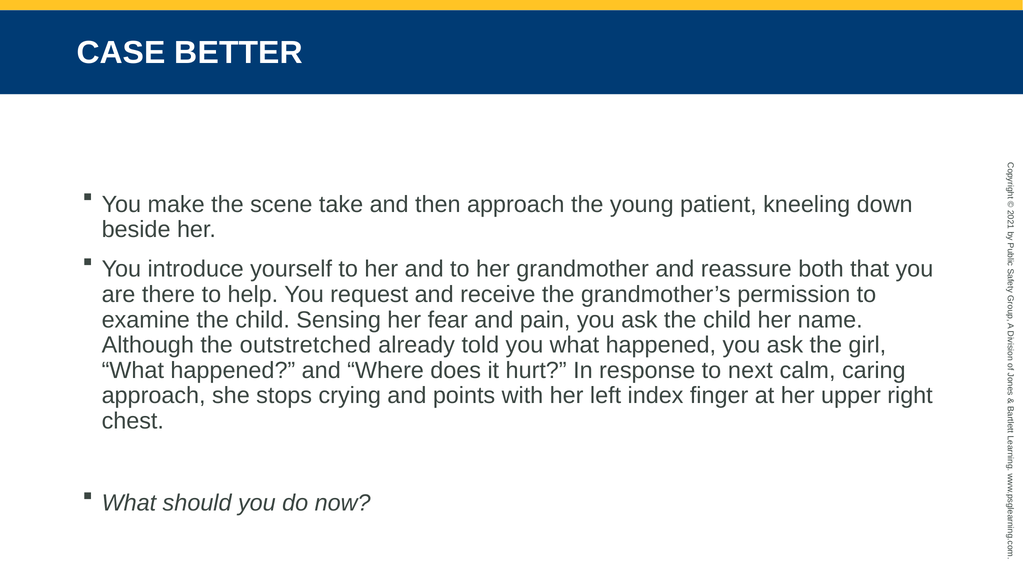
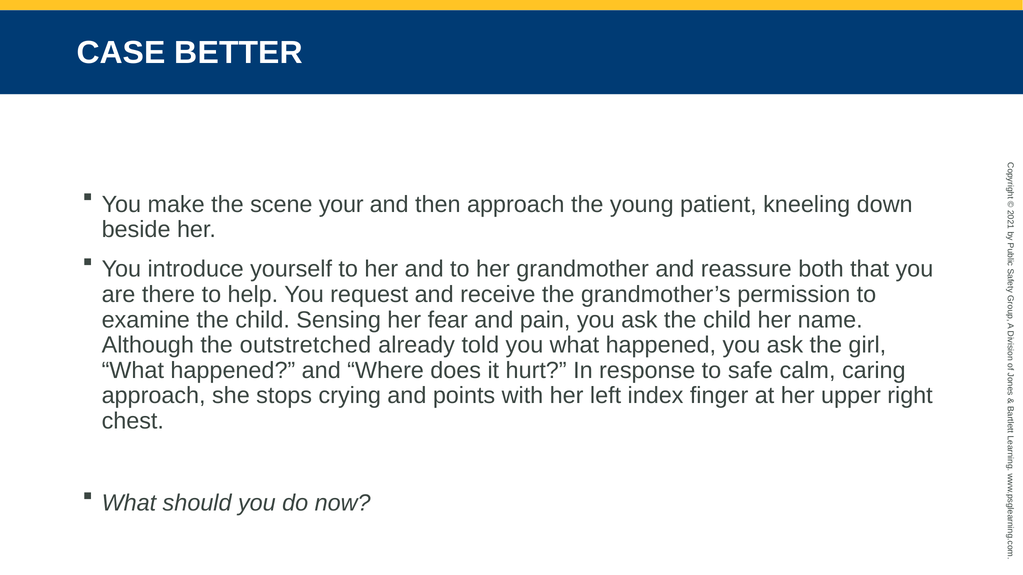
take: take -> your (341, 204)
next: next -> safe (750, 371)
